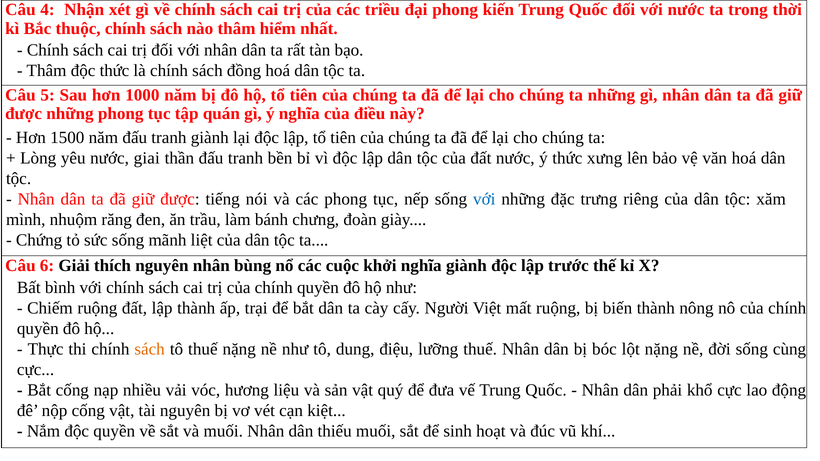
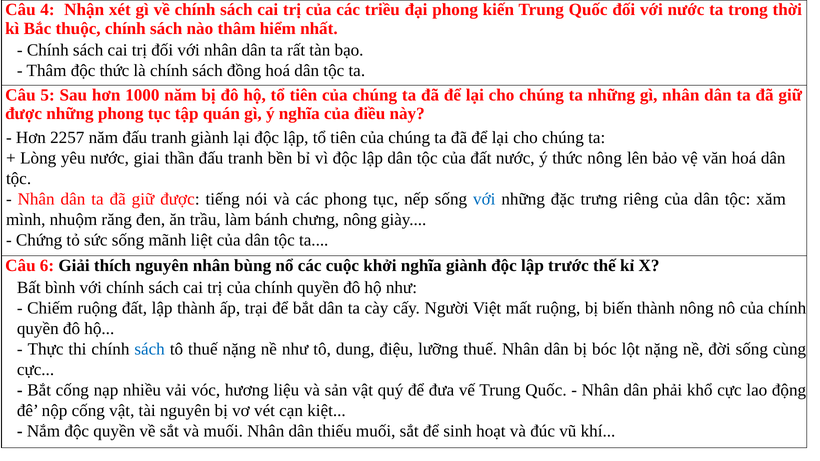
1500: 1500 -> 2257 (67, 138)
thức xưng: xưng -> nông (605, 158)
chưng đoàn: đoàn -> nông (360, 220)
sách colour: orange -> blue (150, 349)
